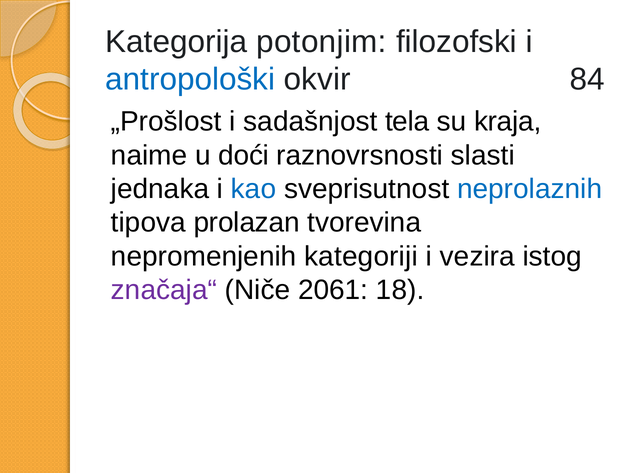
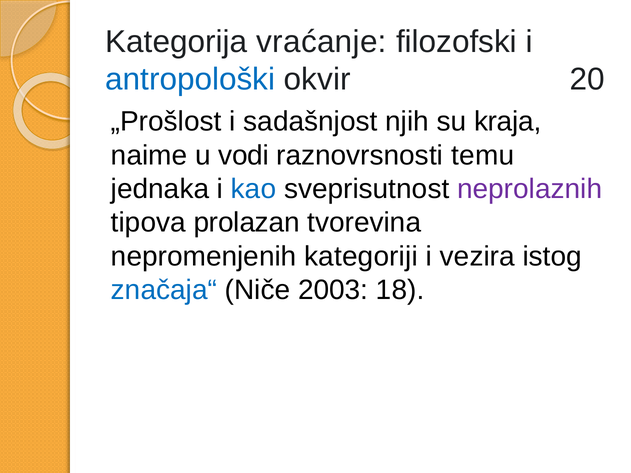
potonjim: potonjim -> vraćanje (321, 42)
84: 84 -> 20 (587, 80)
tela: tela -> njih (407, 122)
doći: doći -> vodi (244, 155)
slasti: slasti -> temu (483, 155)
neprolaznih colour: blue -> purple (530, 189)
značaja“ colour: purple -> blue (164, 290)
2061: 2061 -> 2003 (333, 290)
